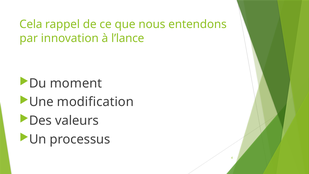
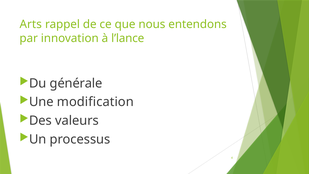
Cela: Cela -> Arts (31, 24)
moment: moment -> générale (76, 83)
